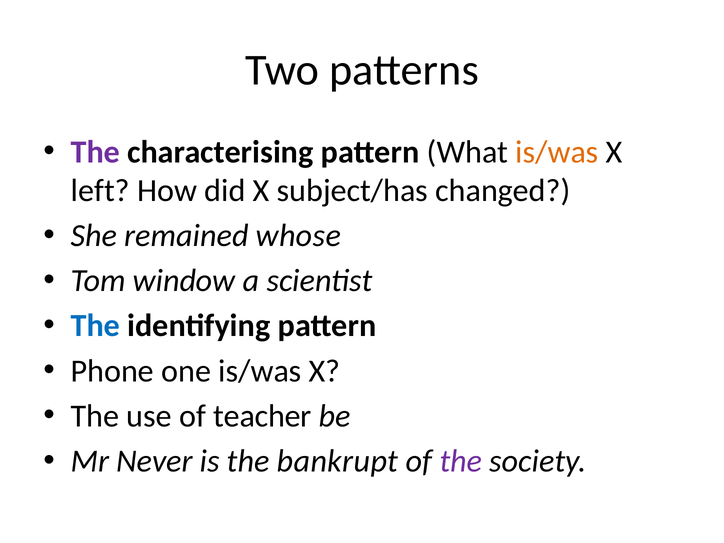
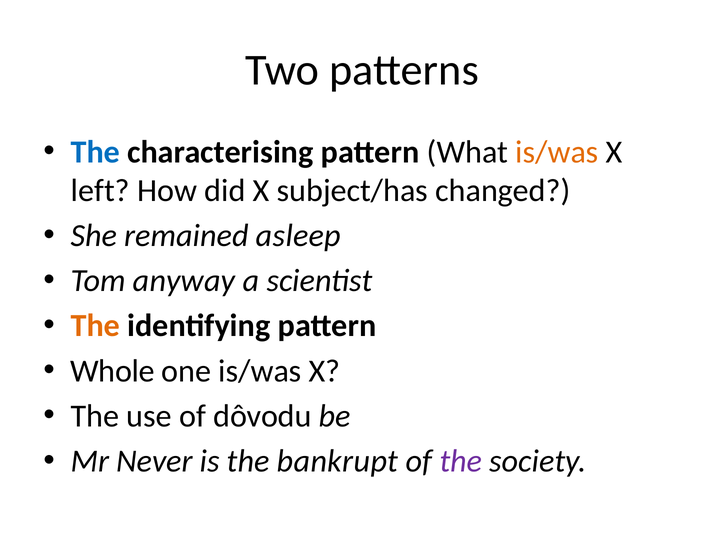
The colour: purple -> blue (95, 152)
whose: whose -> asleep (298, 236)
window: window -> anyway (184, 281)
The colour: blue -> orange (95, 326)
Phone: Phone -> Whole (112, 371)
teacher: teacher -> dôvodu (262, 416)
